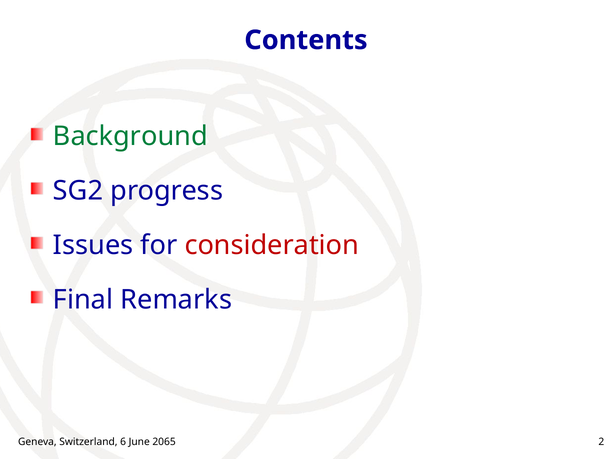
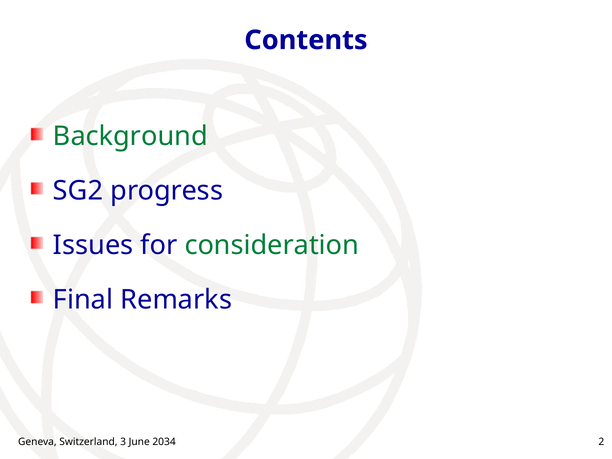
consideration colour: red -> green (272, 245)
6: 6 -> 3 (123, 442)
2065: 2065 -> 2034 (164, 442)
